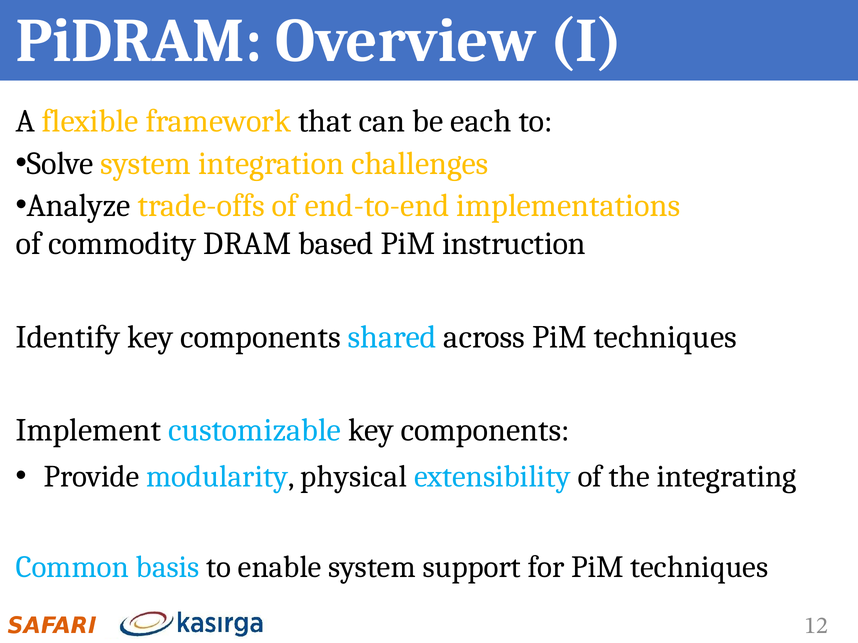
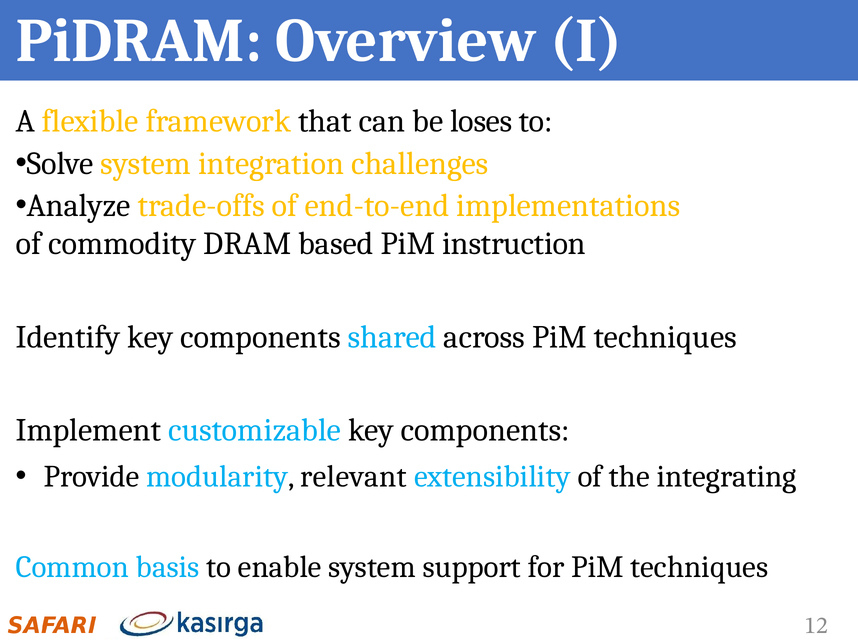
each: each -> loses (481, 121)
physical: physical -> relevant (354, 477)
